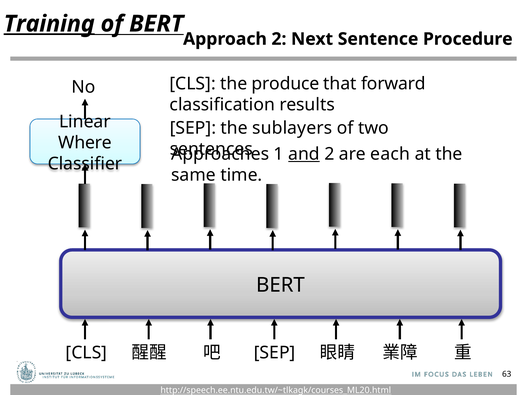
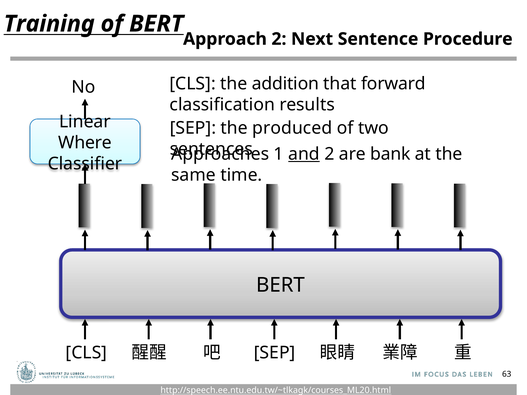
Training underline: present -> none (49, 24)
produce: produce -> addition (285, 84)
sublayers: sublayers -> produced (292, 128)
each: each -> bank (390, 154)
